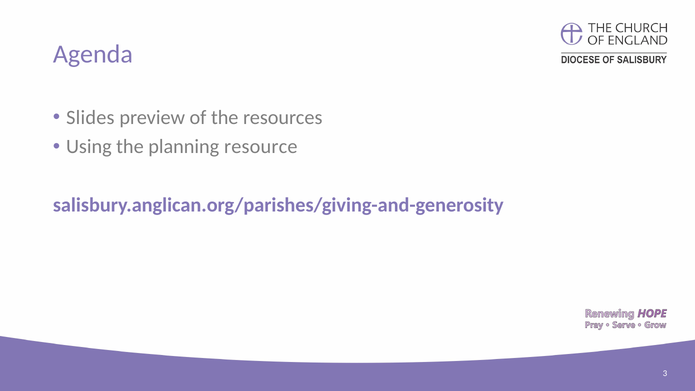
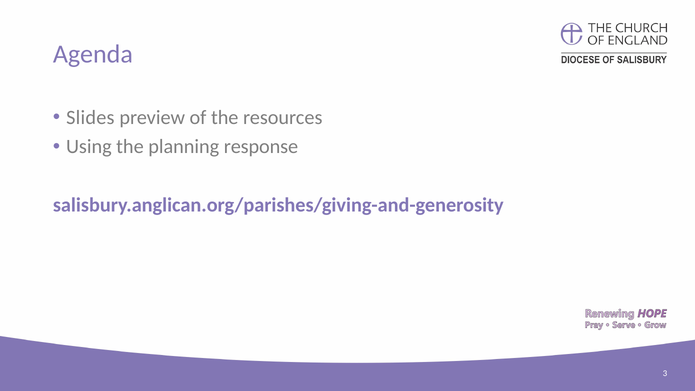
resource: resource -> response (261, 147)
